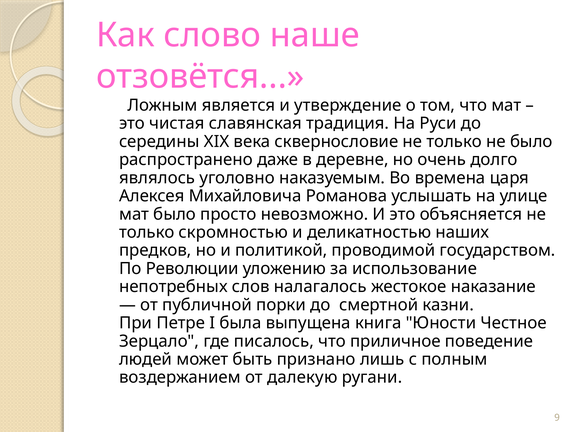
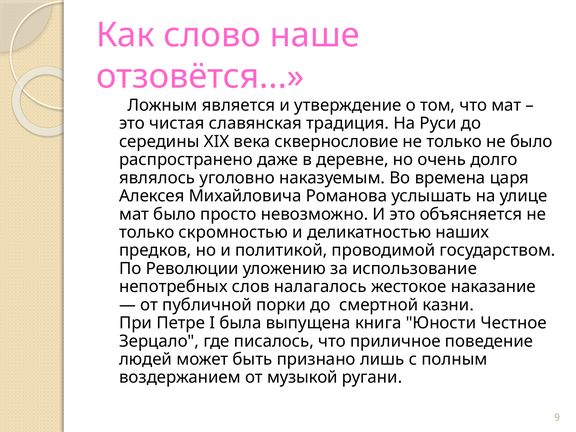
далекую: далекую -> музыкой (302, 377)
